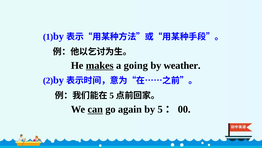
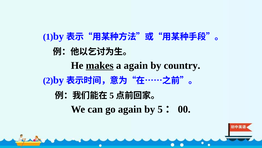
a going: going -> again (136, 65)
weather: weather -> country (182, 65)
can underline: present -> none (95, 109)
